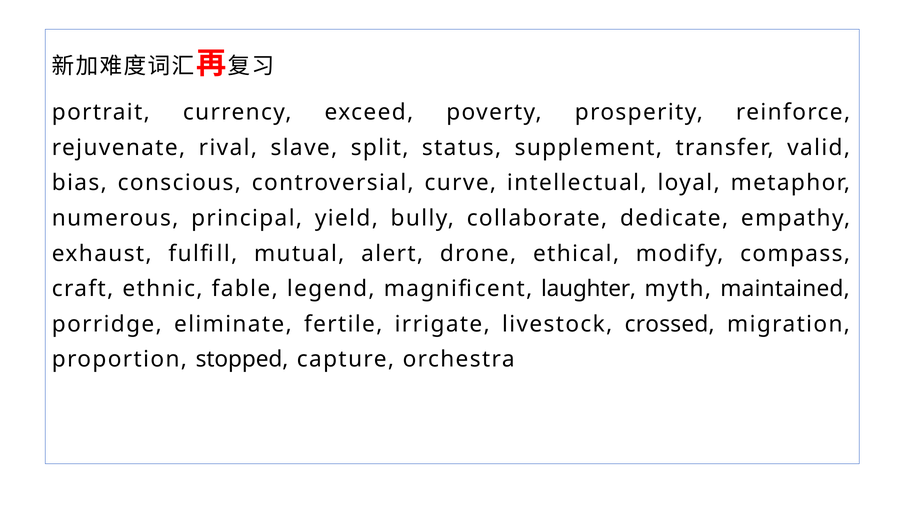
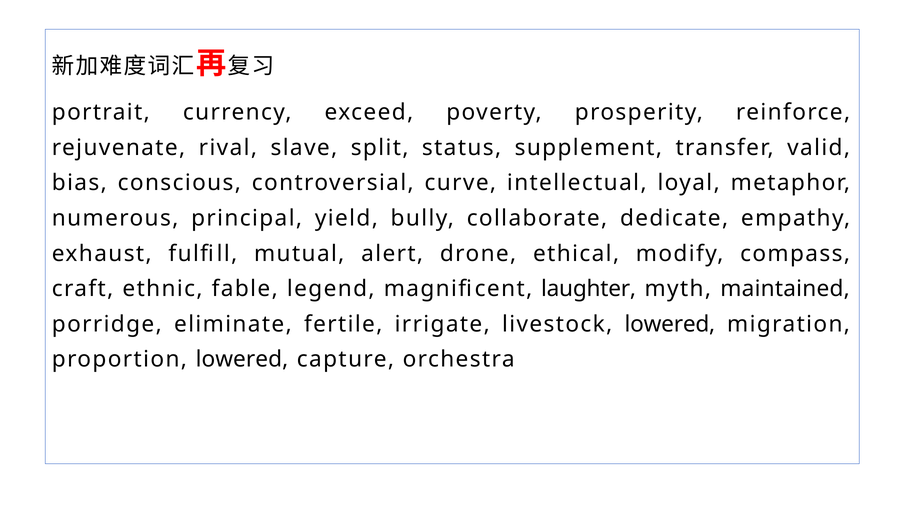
livestock crossed: crossed -> lowered (670, 324)
proportion stopped: stopped -> lowered (242, 359)
